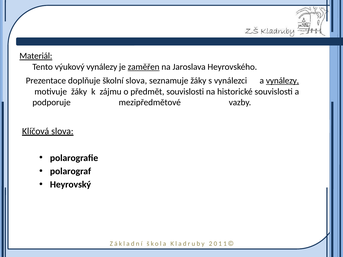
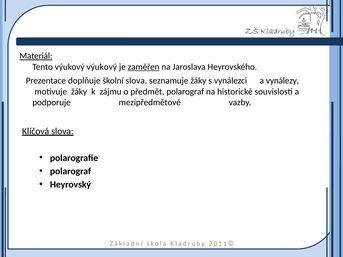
výukový vynálezy: vynálezy -> výukový (102, 67)
vynálezy underline: present -> none (282, 81)
předmět souvislosti: souvislosti -> polarograf (185, 92)
